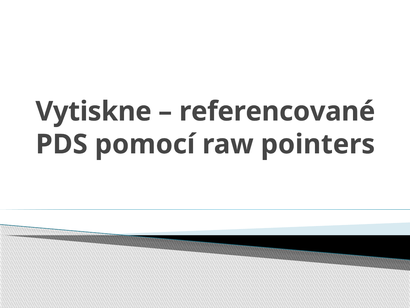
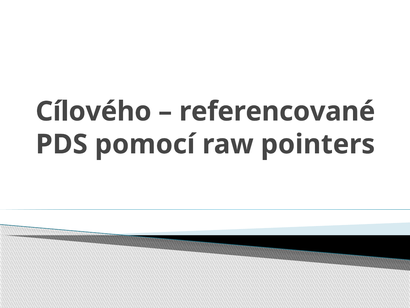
Vytiskne: Vytiskne -> Cílového (94, 111)
